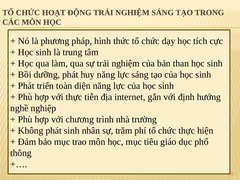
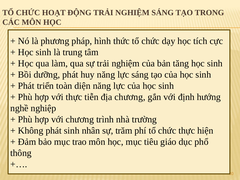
than: than -> tăng (181, 63)
địa internet: internet -> chương (130, 97)
